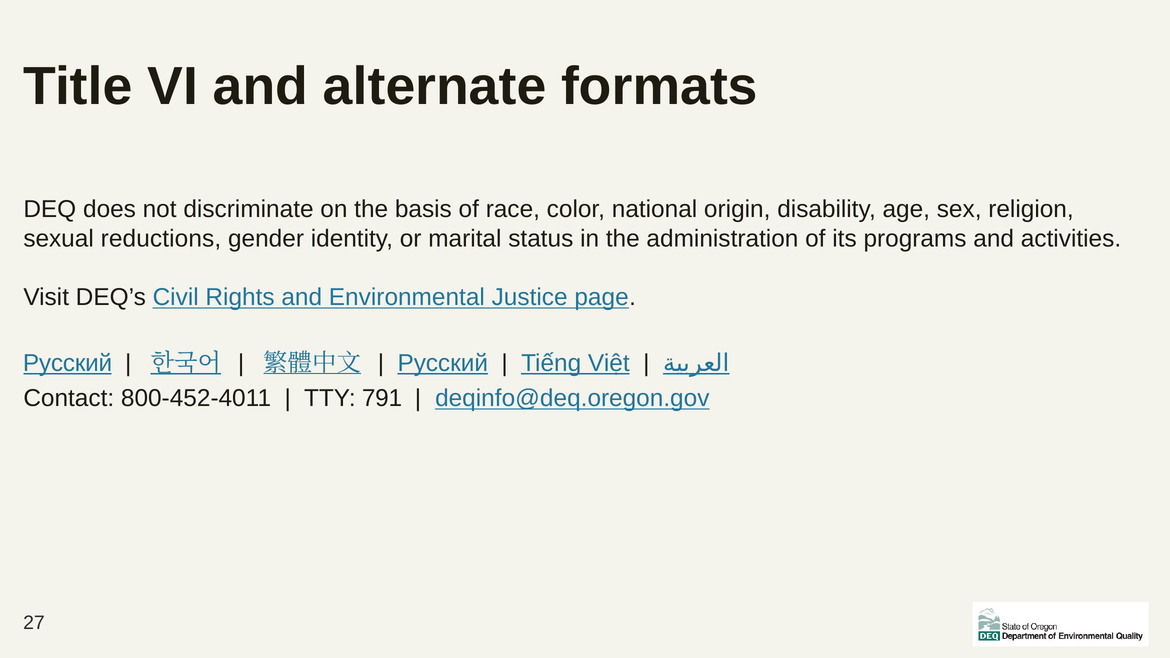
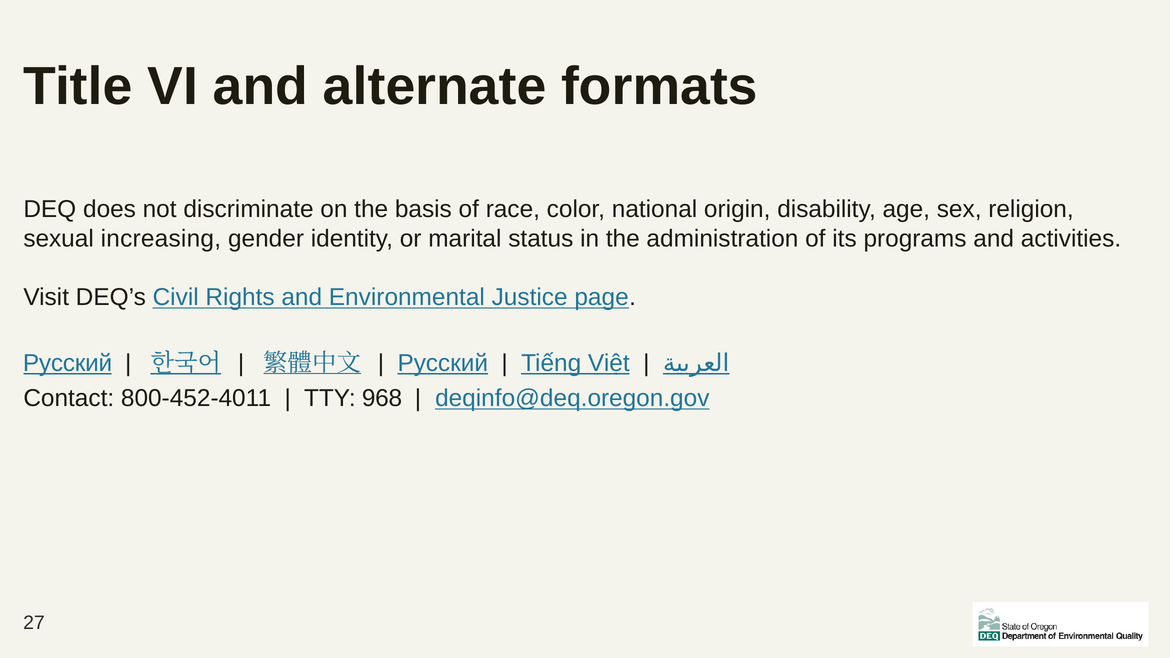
reductions: reductions -> increasing (161, 239)
791: 791 -> 968 (382, 398)
